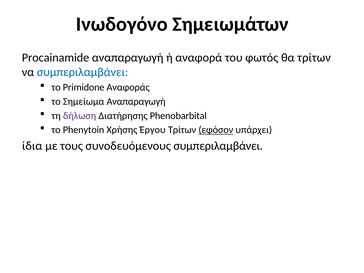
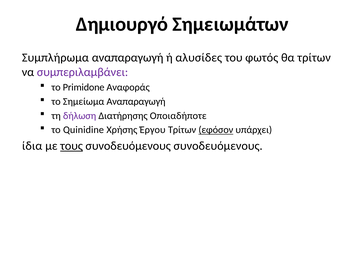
Ινωδογόνο: Ινωδογόνο -> Δημιουργό (122, 24)
Procainamide: Procainamide -> Συμπλήρωμα (55, 58)
αναφορά: αναφορά -> αλυσίδες (199, 58)
συμπεριλαμβάνει colour: blue -> purple (83, 72)
Phenobarbital: Phenobarbital -> Οποιαδήποτε (178, 116)
Phenytoin: Phenytoin -> Quinidine (83, 130)
τους underline: none -> present (72, 146)
συνοδευόμενους συμπεριλαμβάνει: συμπεριλαμβάνει -> συνοδευόμενους (218, 146)
